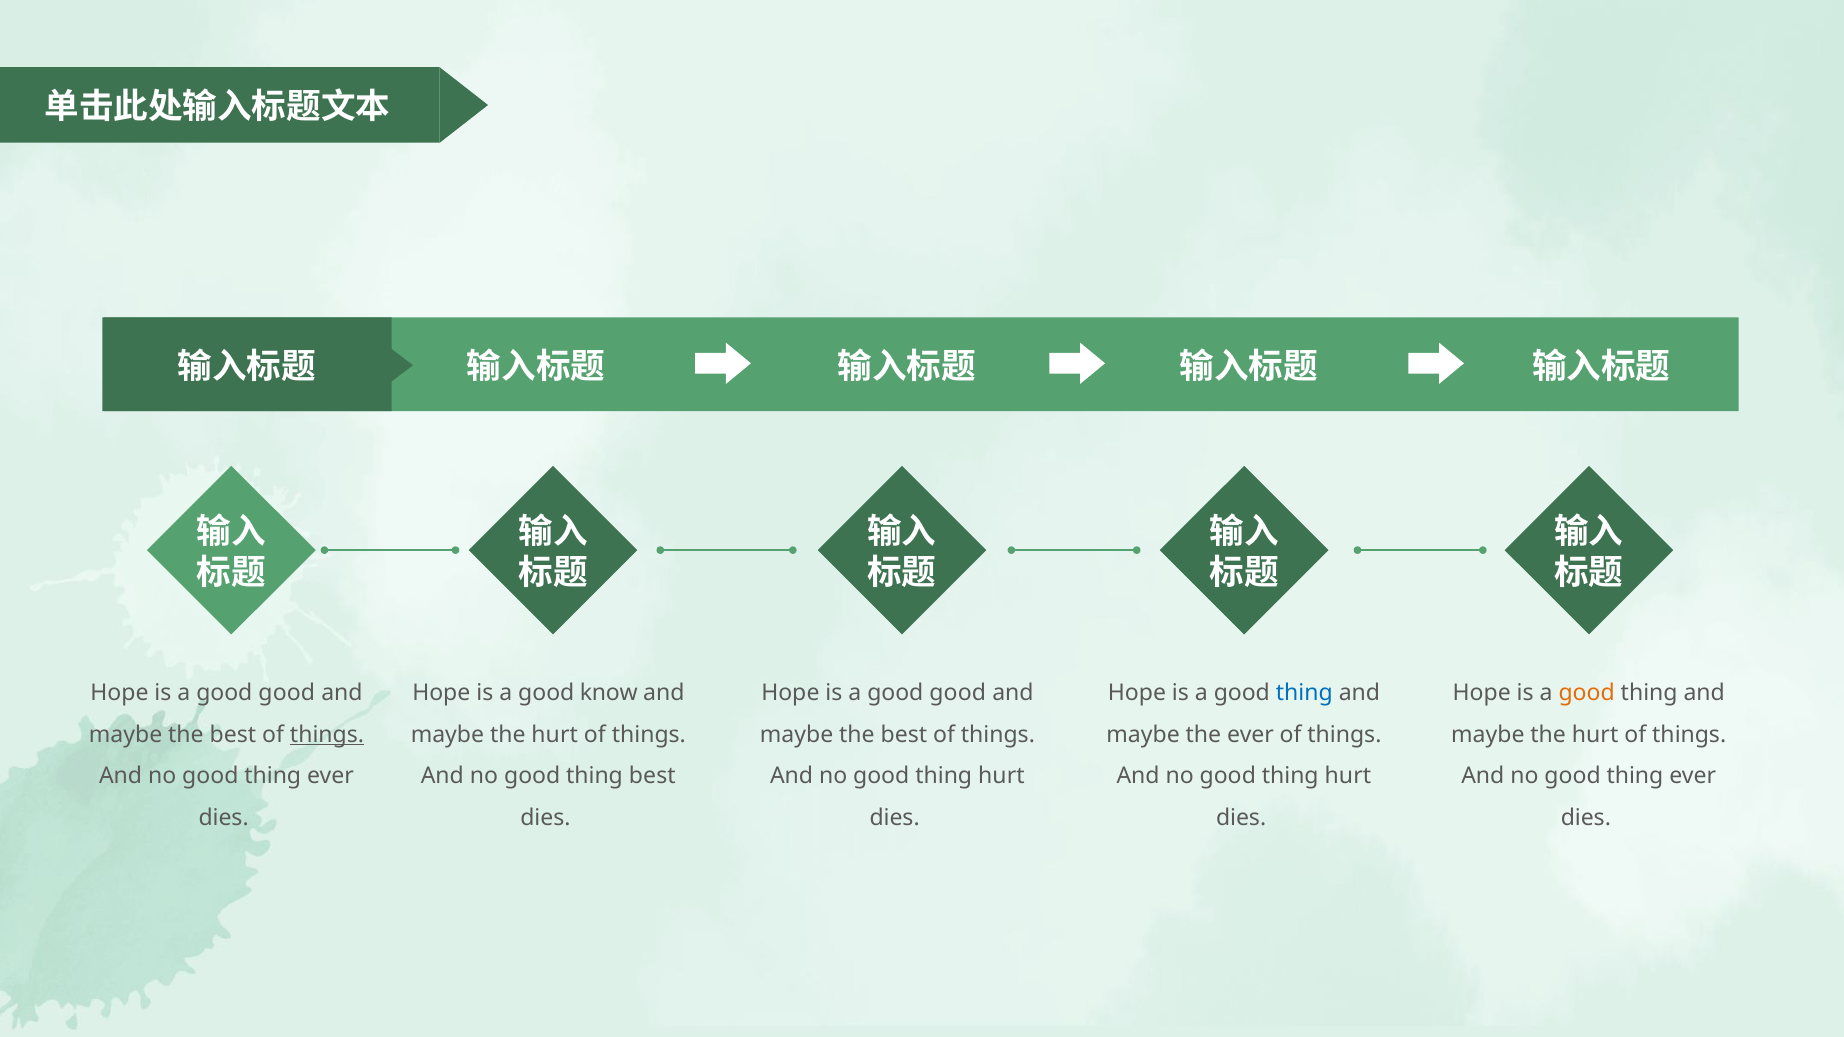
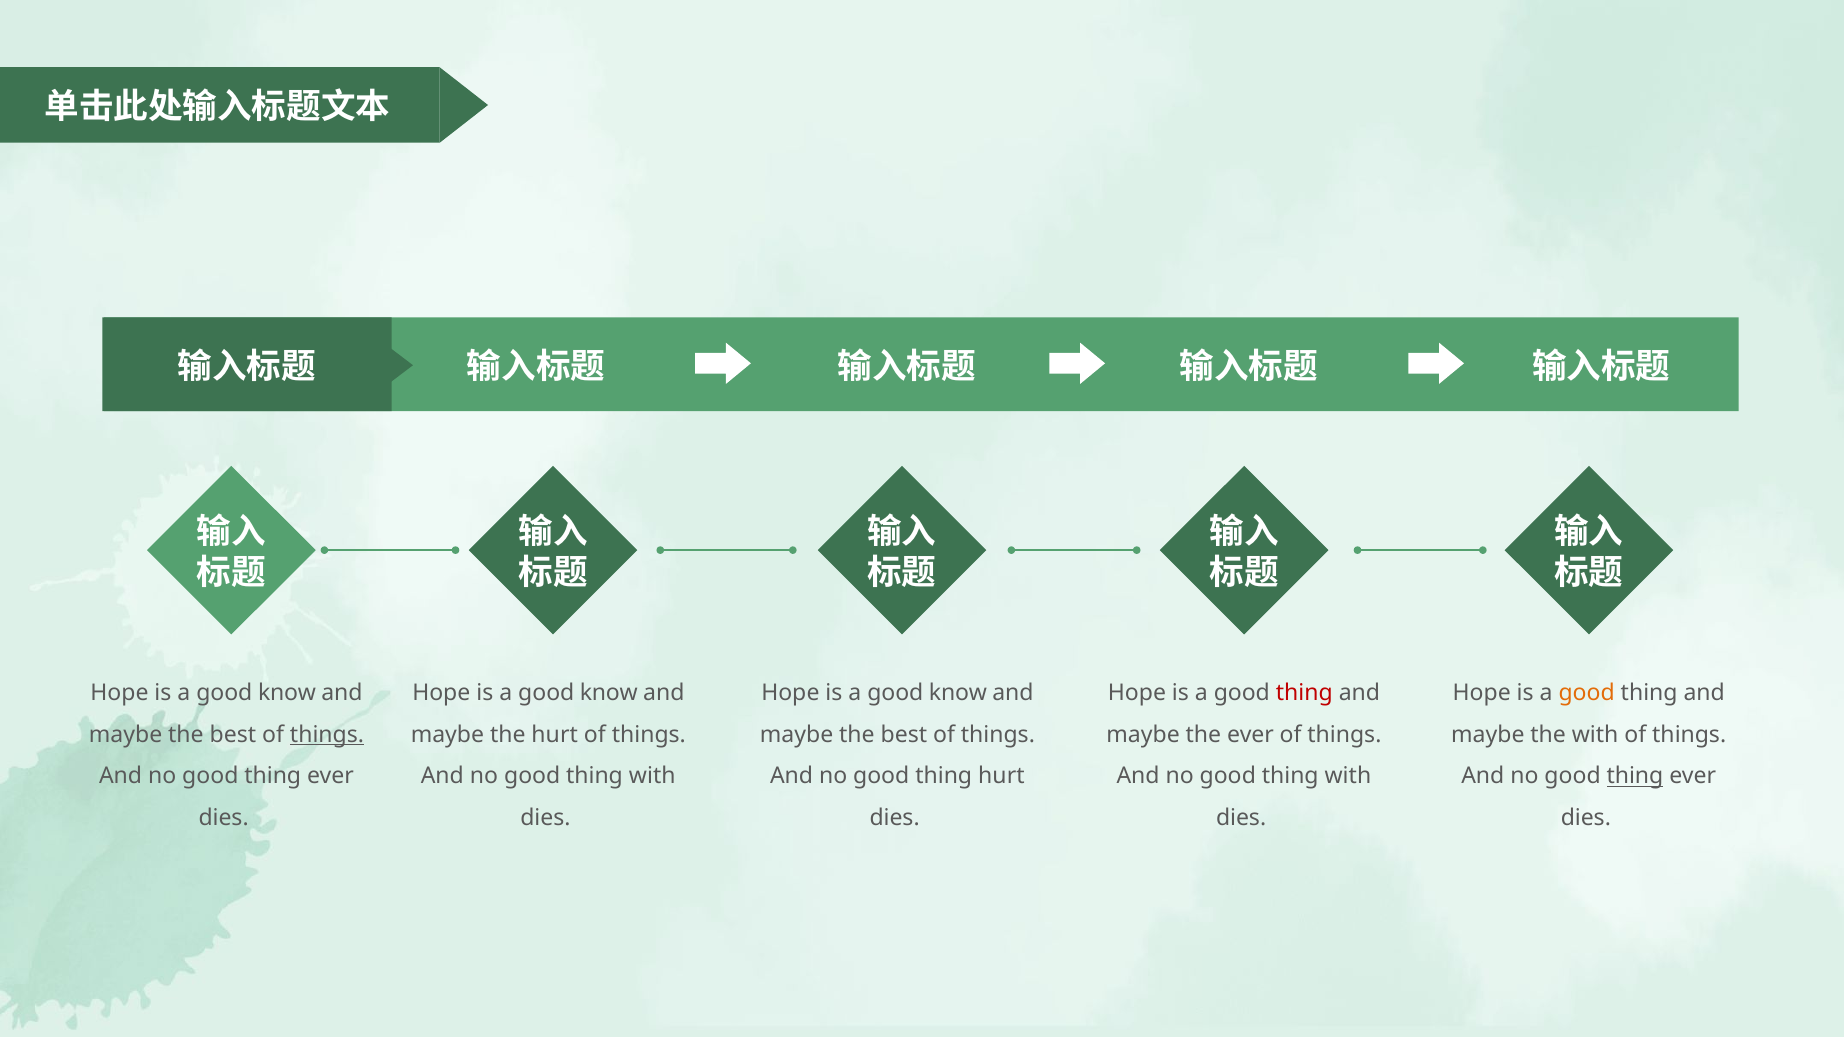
good: good -> know (287, 694)
good: good -> know (958, 694)
thing colour: blue -> red (1304, 694)
hurt: hurt -> with (1595, 735)
best: best -> with (652, 777)
hurt: hurt -> with (1348, 777)
thing underline: none -> present (1635, 777)
